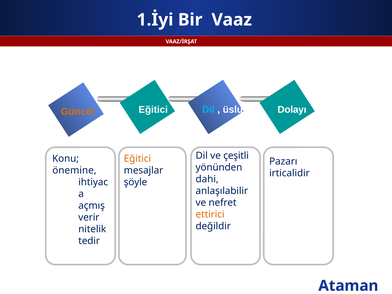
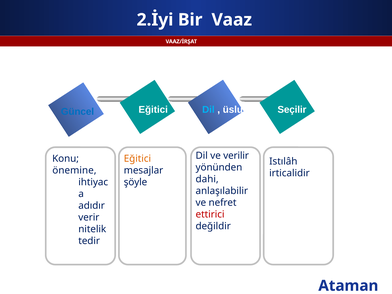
1.İyi: 1.İyi -> 2.İyi (155, 20)
Güncel colour: orange -> blue (78, 112)
Dolayı: Dolayı -> Seçilir (292, 110)
çeşitli: çeşitli -> verilir (236, 156)
Pazarı: Pazarı -> Istılâh (283, 161)
açmış: açmış -> adıdır (92, 206)
ettirici colour: orange -> red (210, 214)
